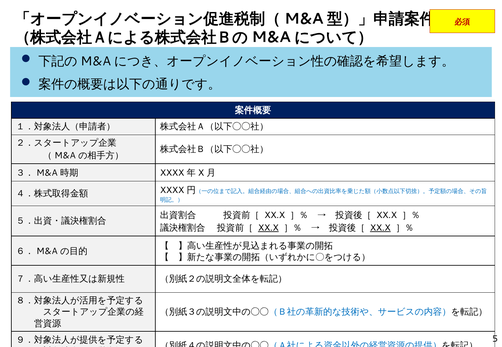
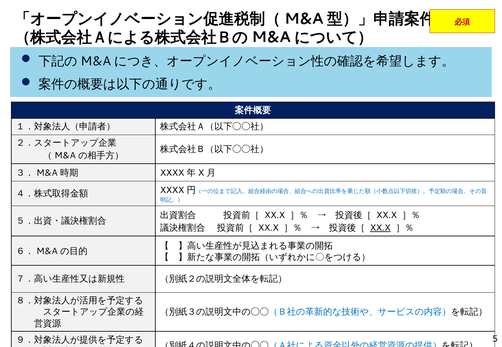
XX.X underline: present -> none (268, 228)
